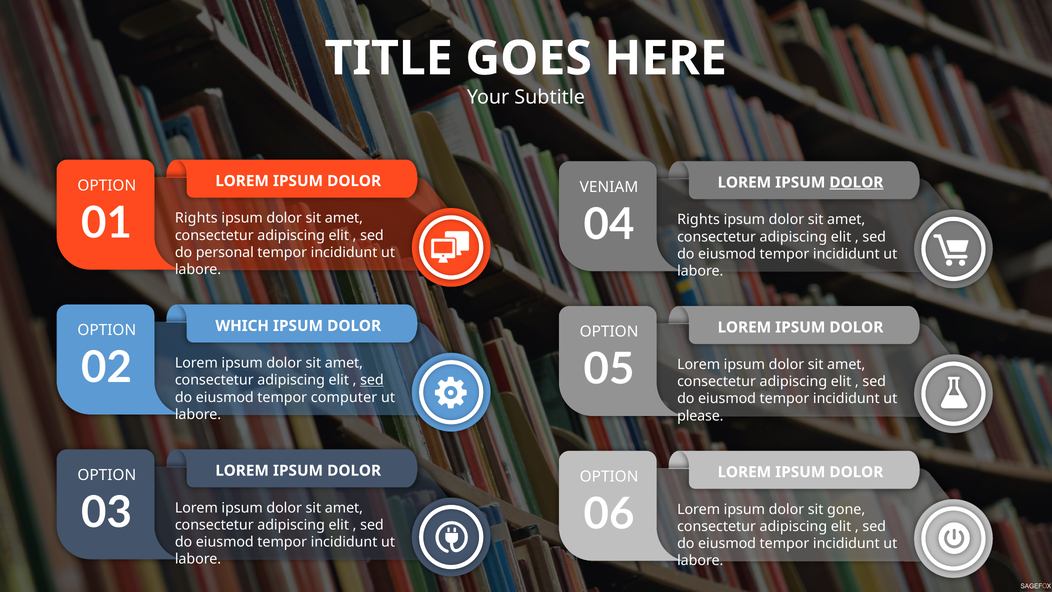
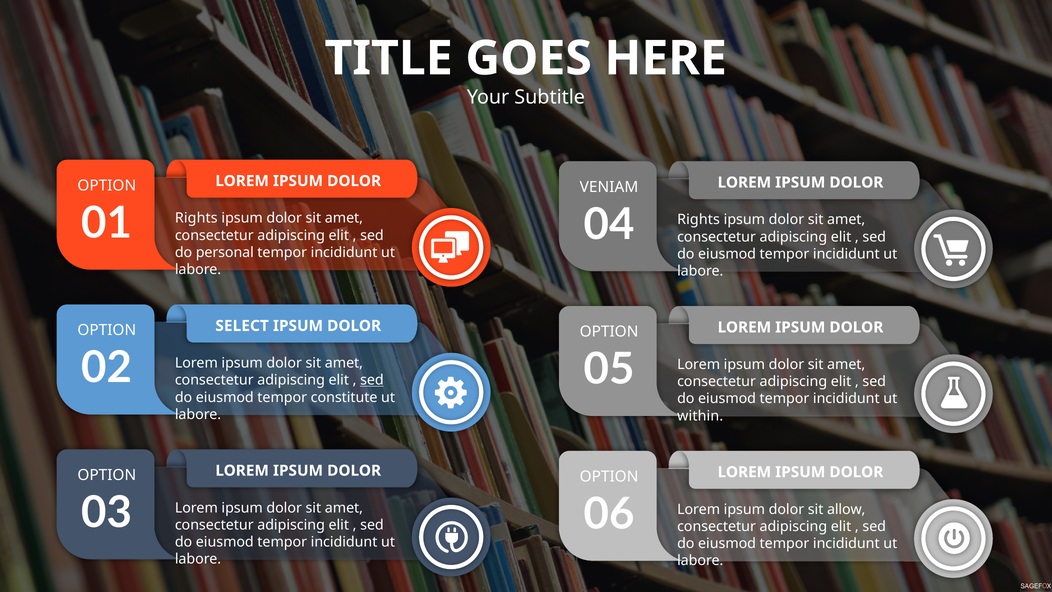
DOLOR underline: present -> none (856, 182)
WHICH: WHICH -> SELECT (242, 326)
computer: computer -> constitute (344, 397)
please: please -> within (700, 416)
gone: gone -> allow (846, 509)
